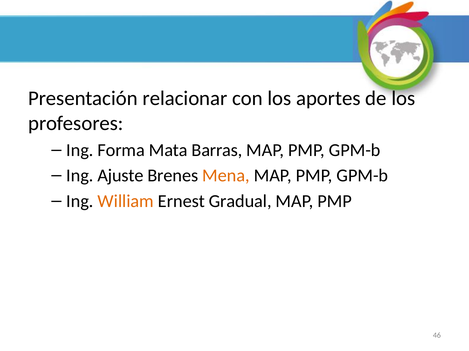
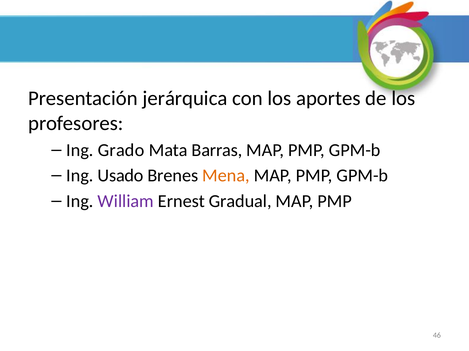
relacionar: relacionar -> jerárquica (185, 98)
Forma: Forma -> Grado (121, 150)
Ajuste: Ajuste -> Usado (121, 176)
William colour: orange -> purple (126, 201)
